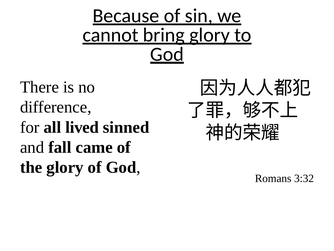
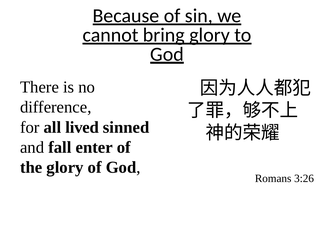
came: came -> enter (94, 147)
3:32: 3:32 -> 3:26 (304, 178)
